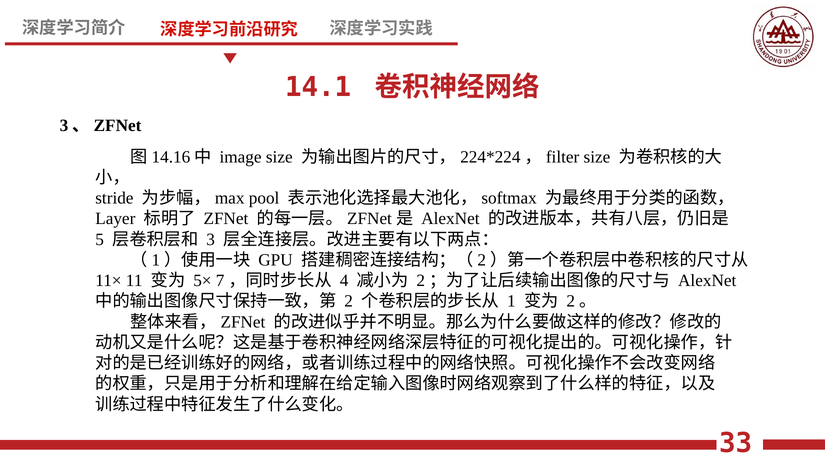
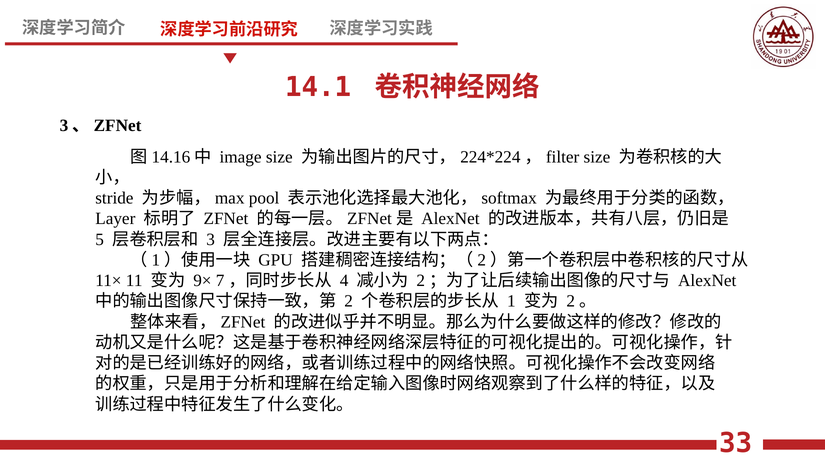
5×: 5× -> 9× (202, 281)
